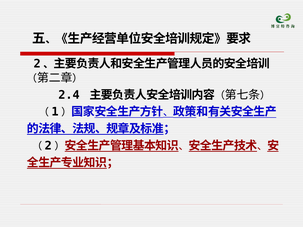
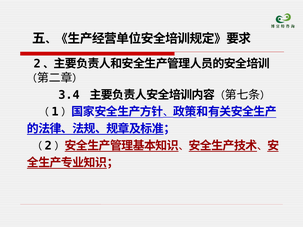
2.4: 2.4 -> 3.4 (69, 95)
